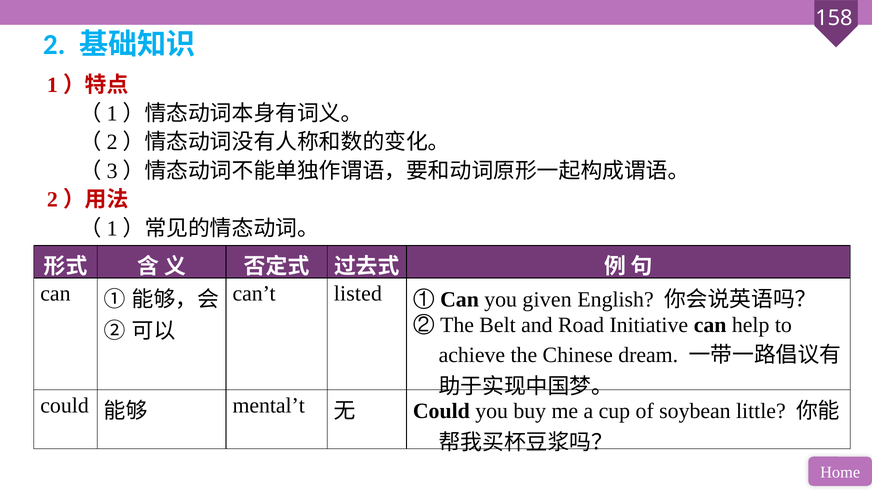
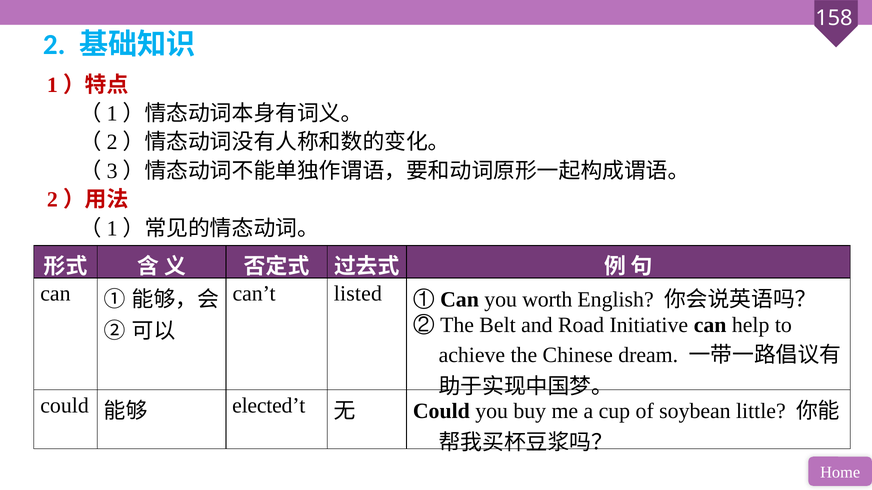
given: given -> worth (547, 300)
mental’t: mental’t -> elected’t (269, 406)
